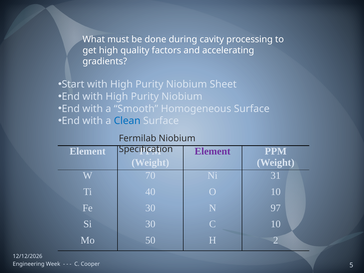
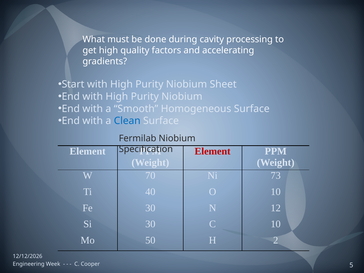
Element colour: purple -> red (213, 151)
31: 31 -> 73 (276, 176)
97: 97 -> 12 (276, 208)
